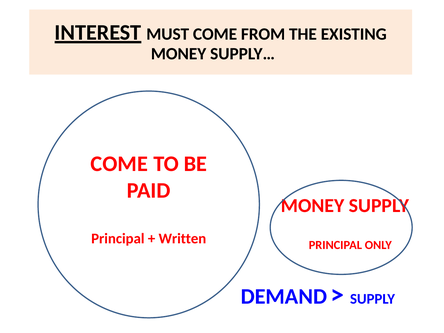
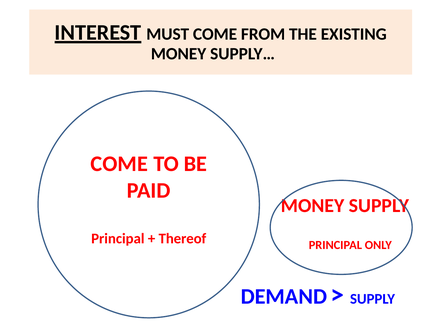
Written: Written -> Thereof (182, 239)
